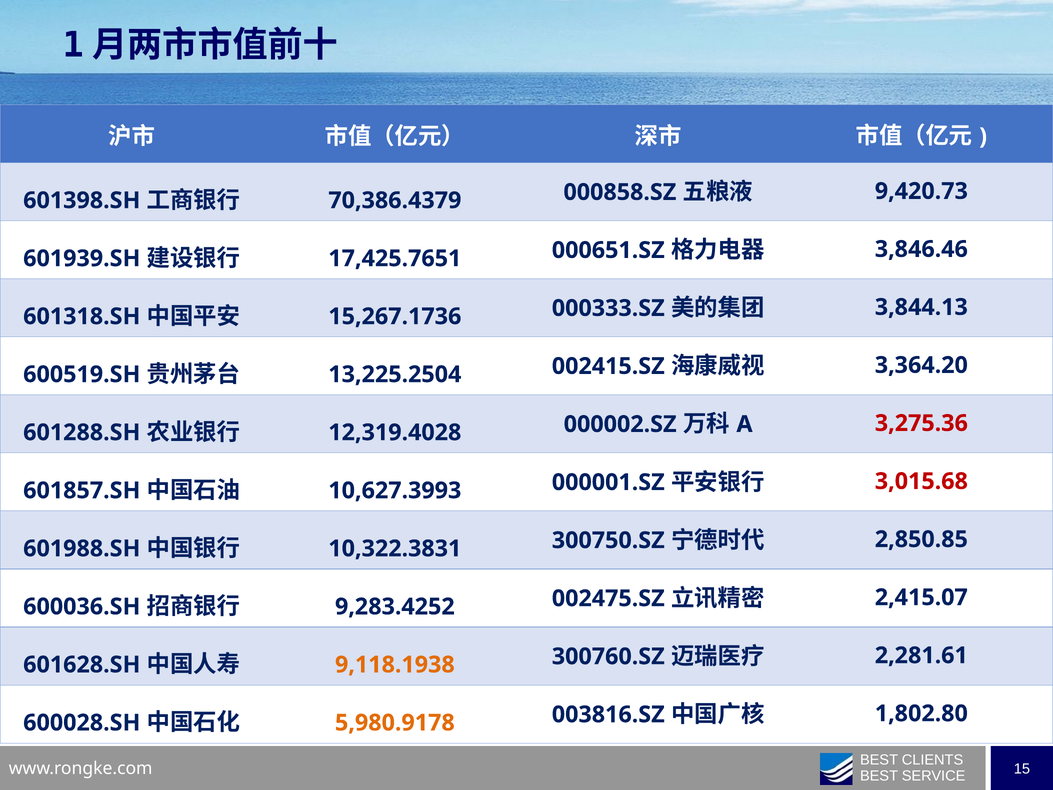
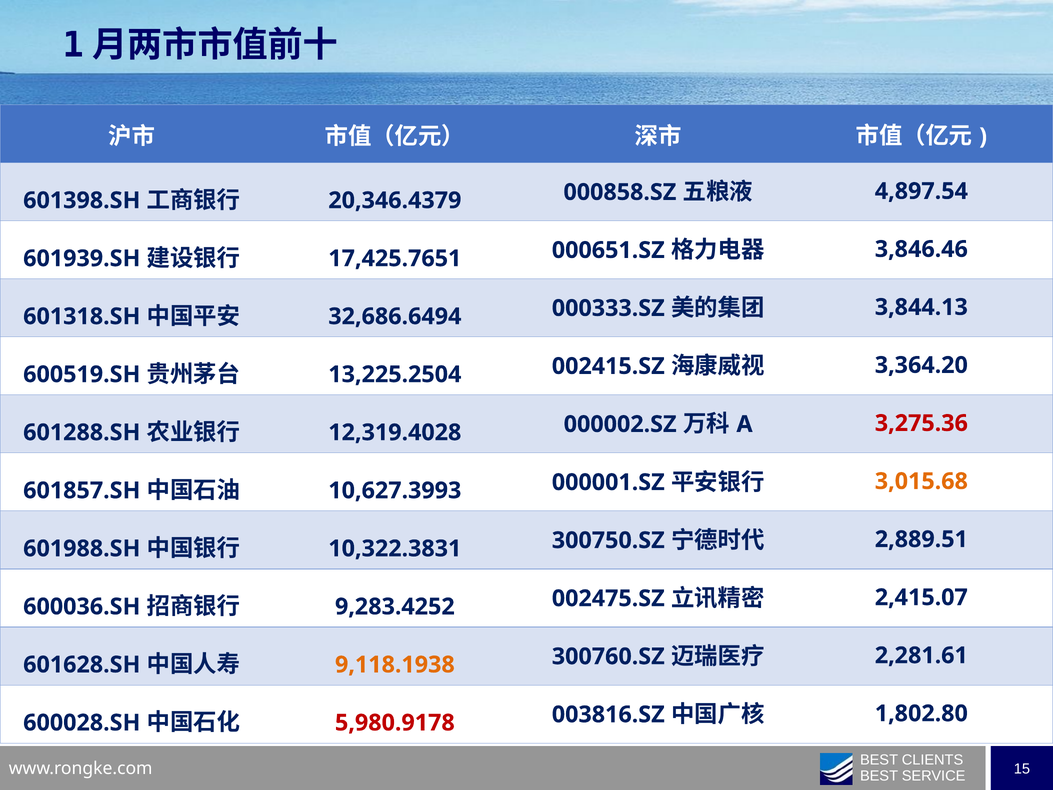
70,386.4379: 70,386.4379 -> 20,346.4379 (395, 200)
9,420.73: 9,420.73 -> 4,897.54 (921, 191)
15,267.1736: 15,267.1736 -> 32,686.6494 (395, 316)
3,015.68 colour: red -> orange (921, 481)
2,850.85: 2,850.85 -> 2,889.51 (921, 539)
5,980.9178 colour: orange -> red (395, 723)
